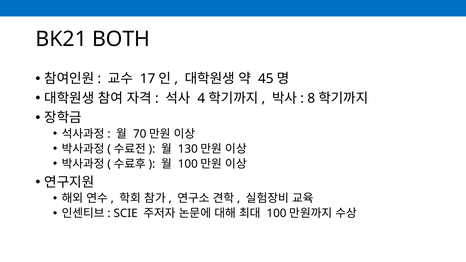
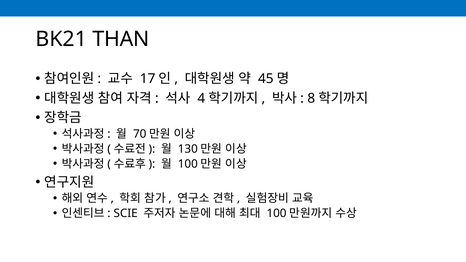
BOTH: BOTH -> THAN (121, 39)
